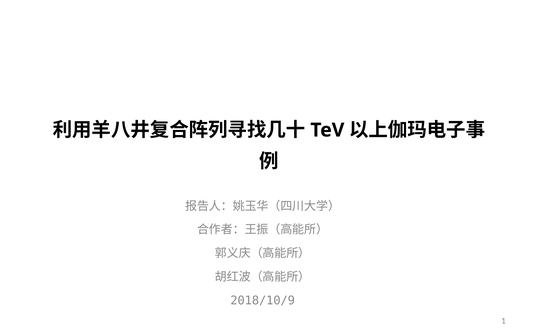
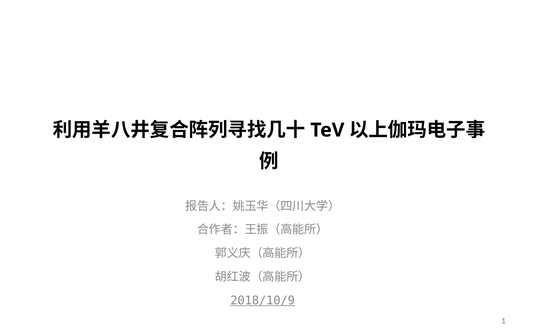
2018/10/9 underline: none -> present (263, 301)
